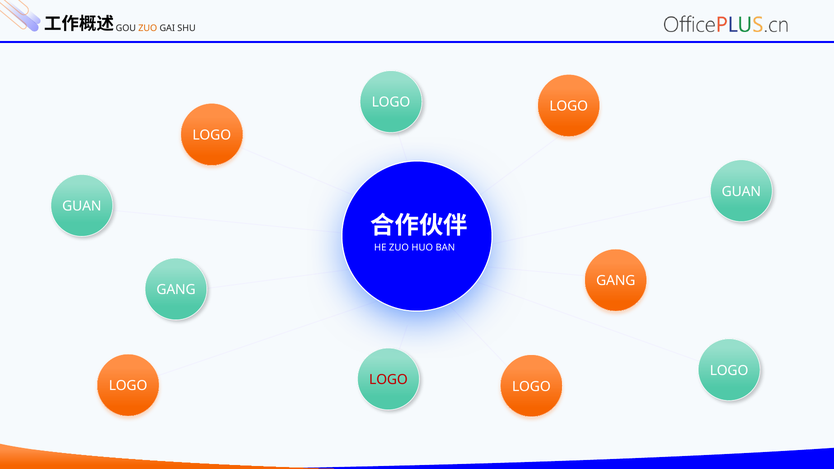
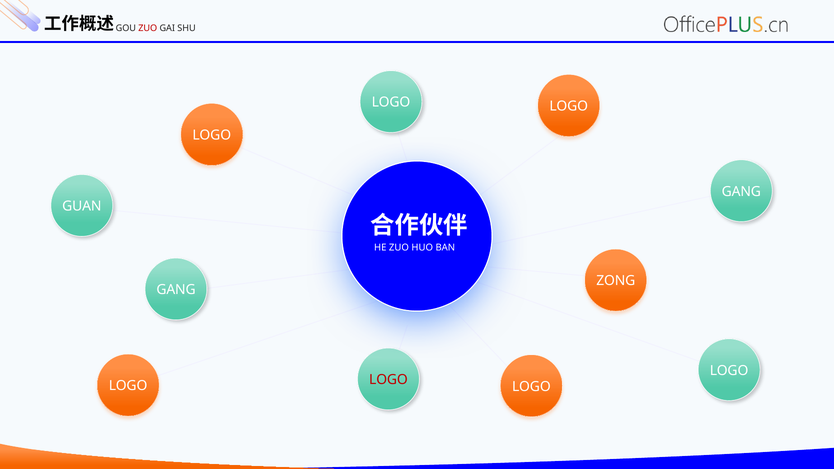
ZUO colour: orange -> red (148, 28)
GUAN: GUAN -> GANG (741, 192)
GANG: GANG -> ZONG (616, 281)
